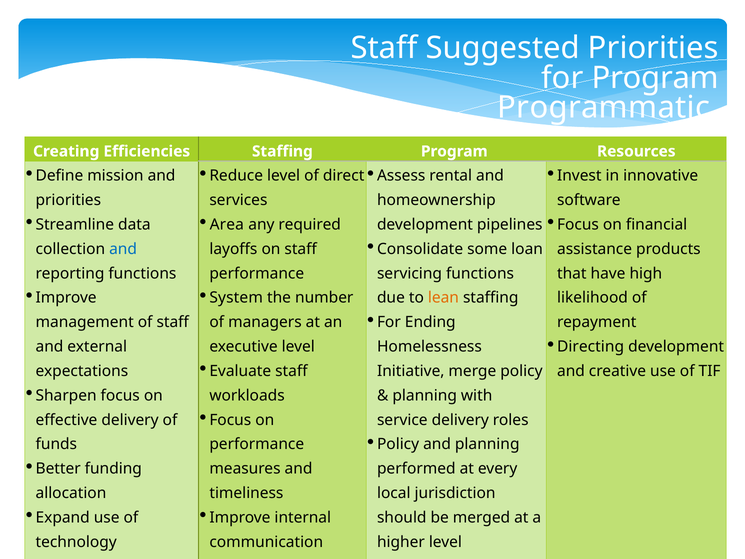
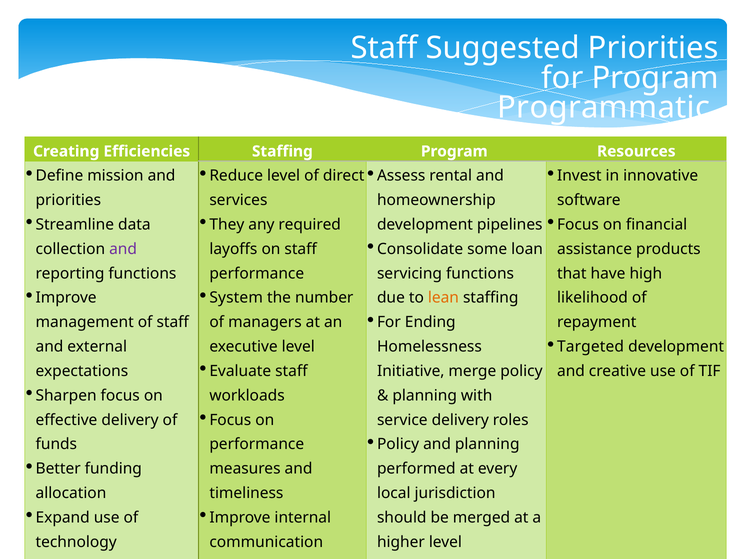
Area: Area -> They (227, 225)
and colour: blue -> purple (123, 249)
Directing: Directing -> Targeted (591, 347)
